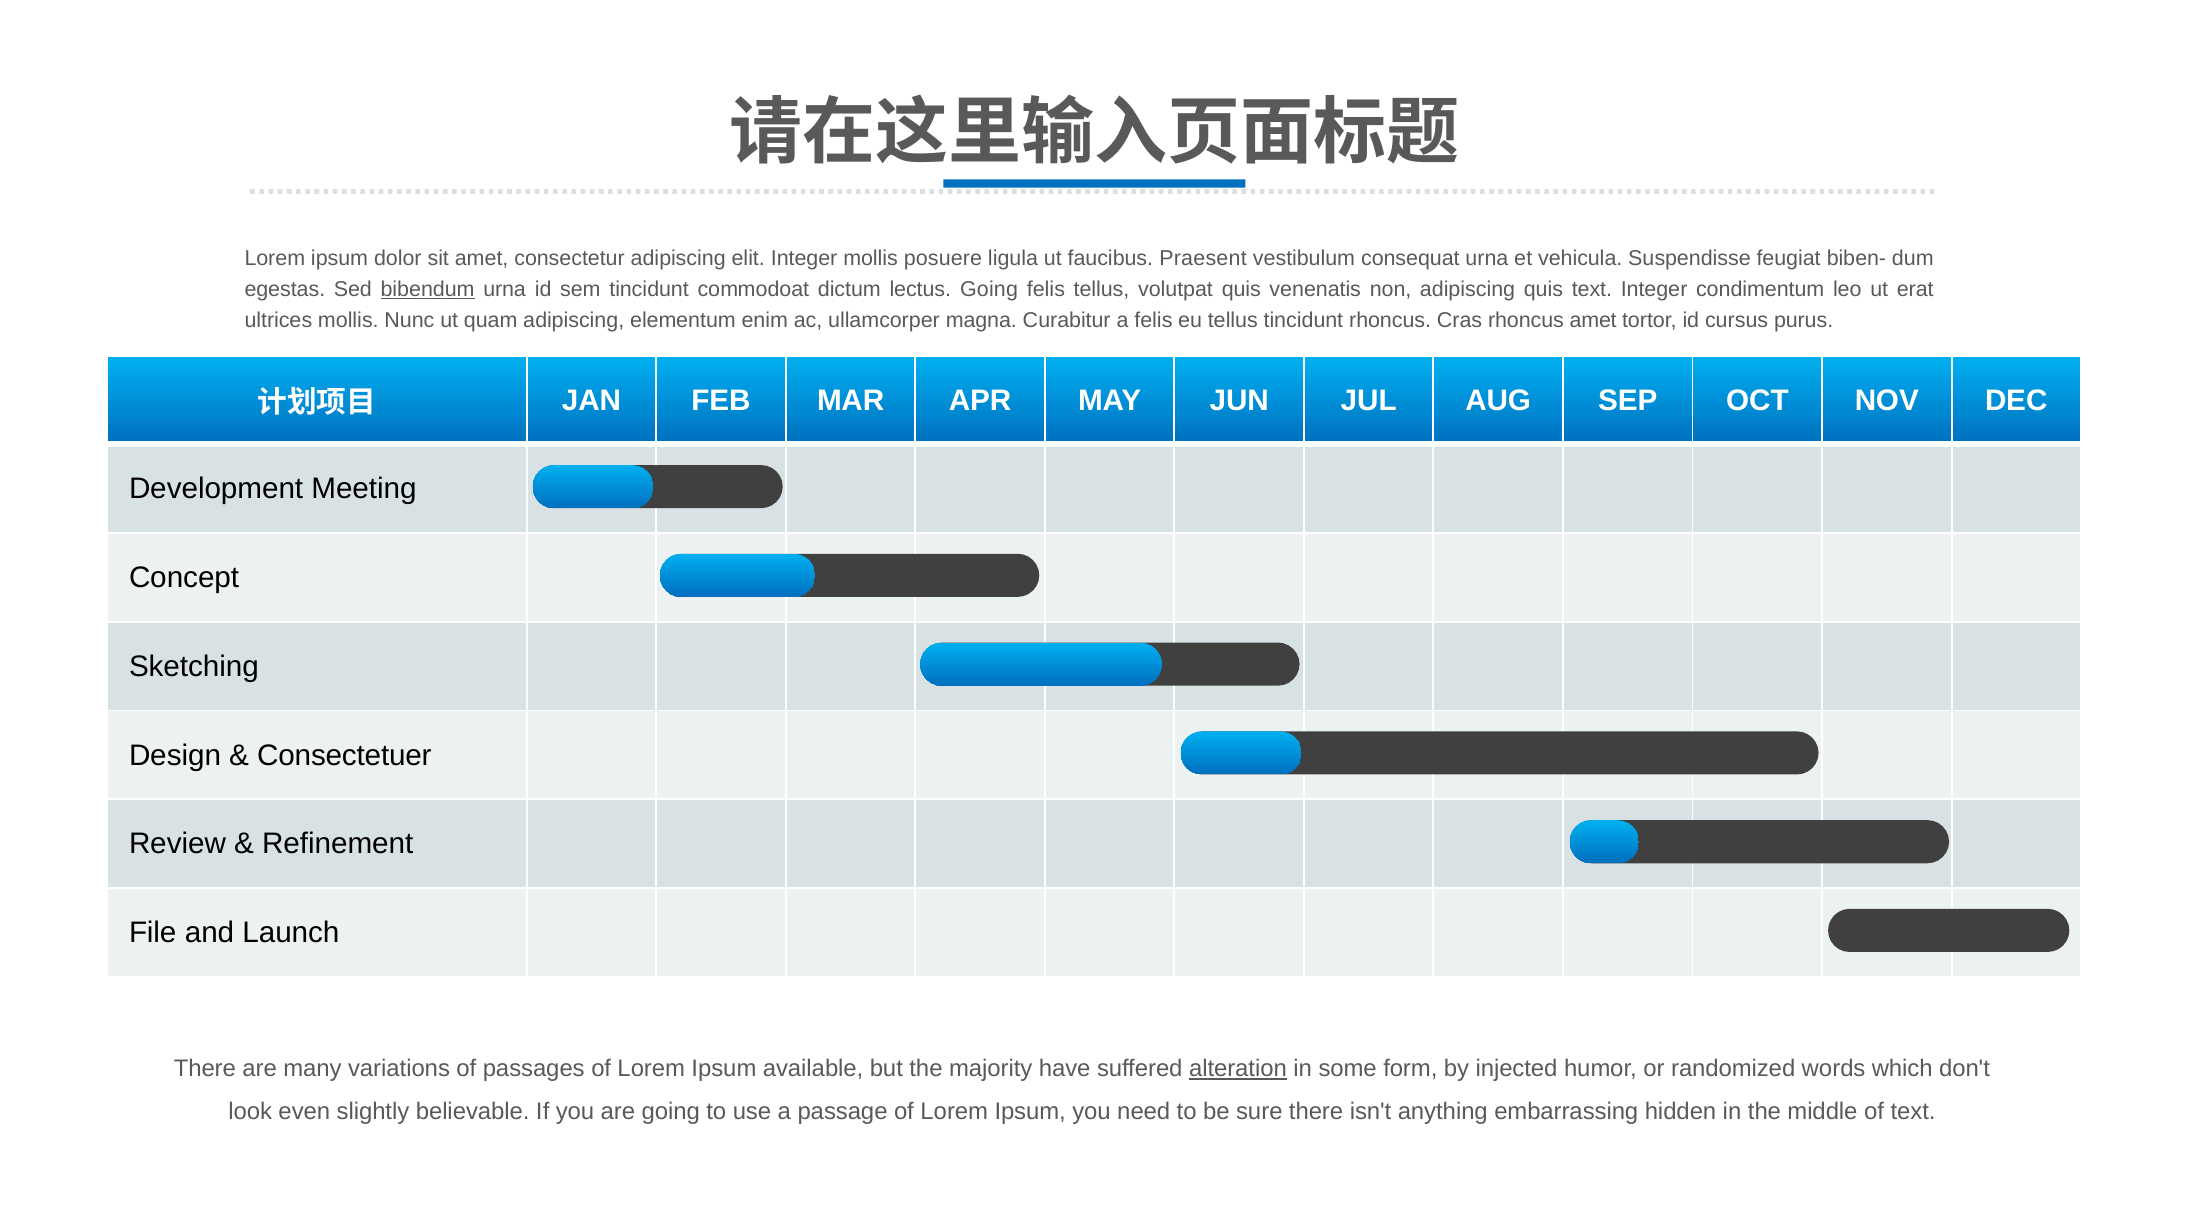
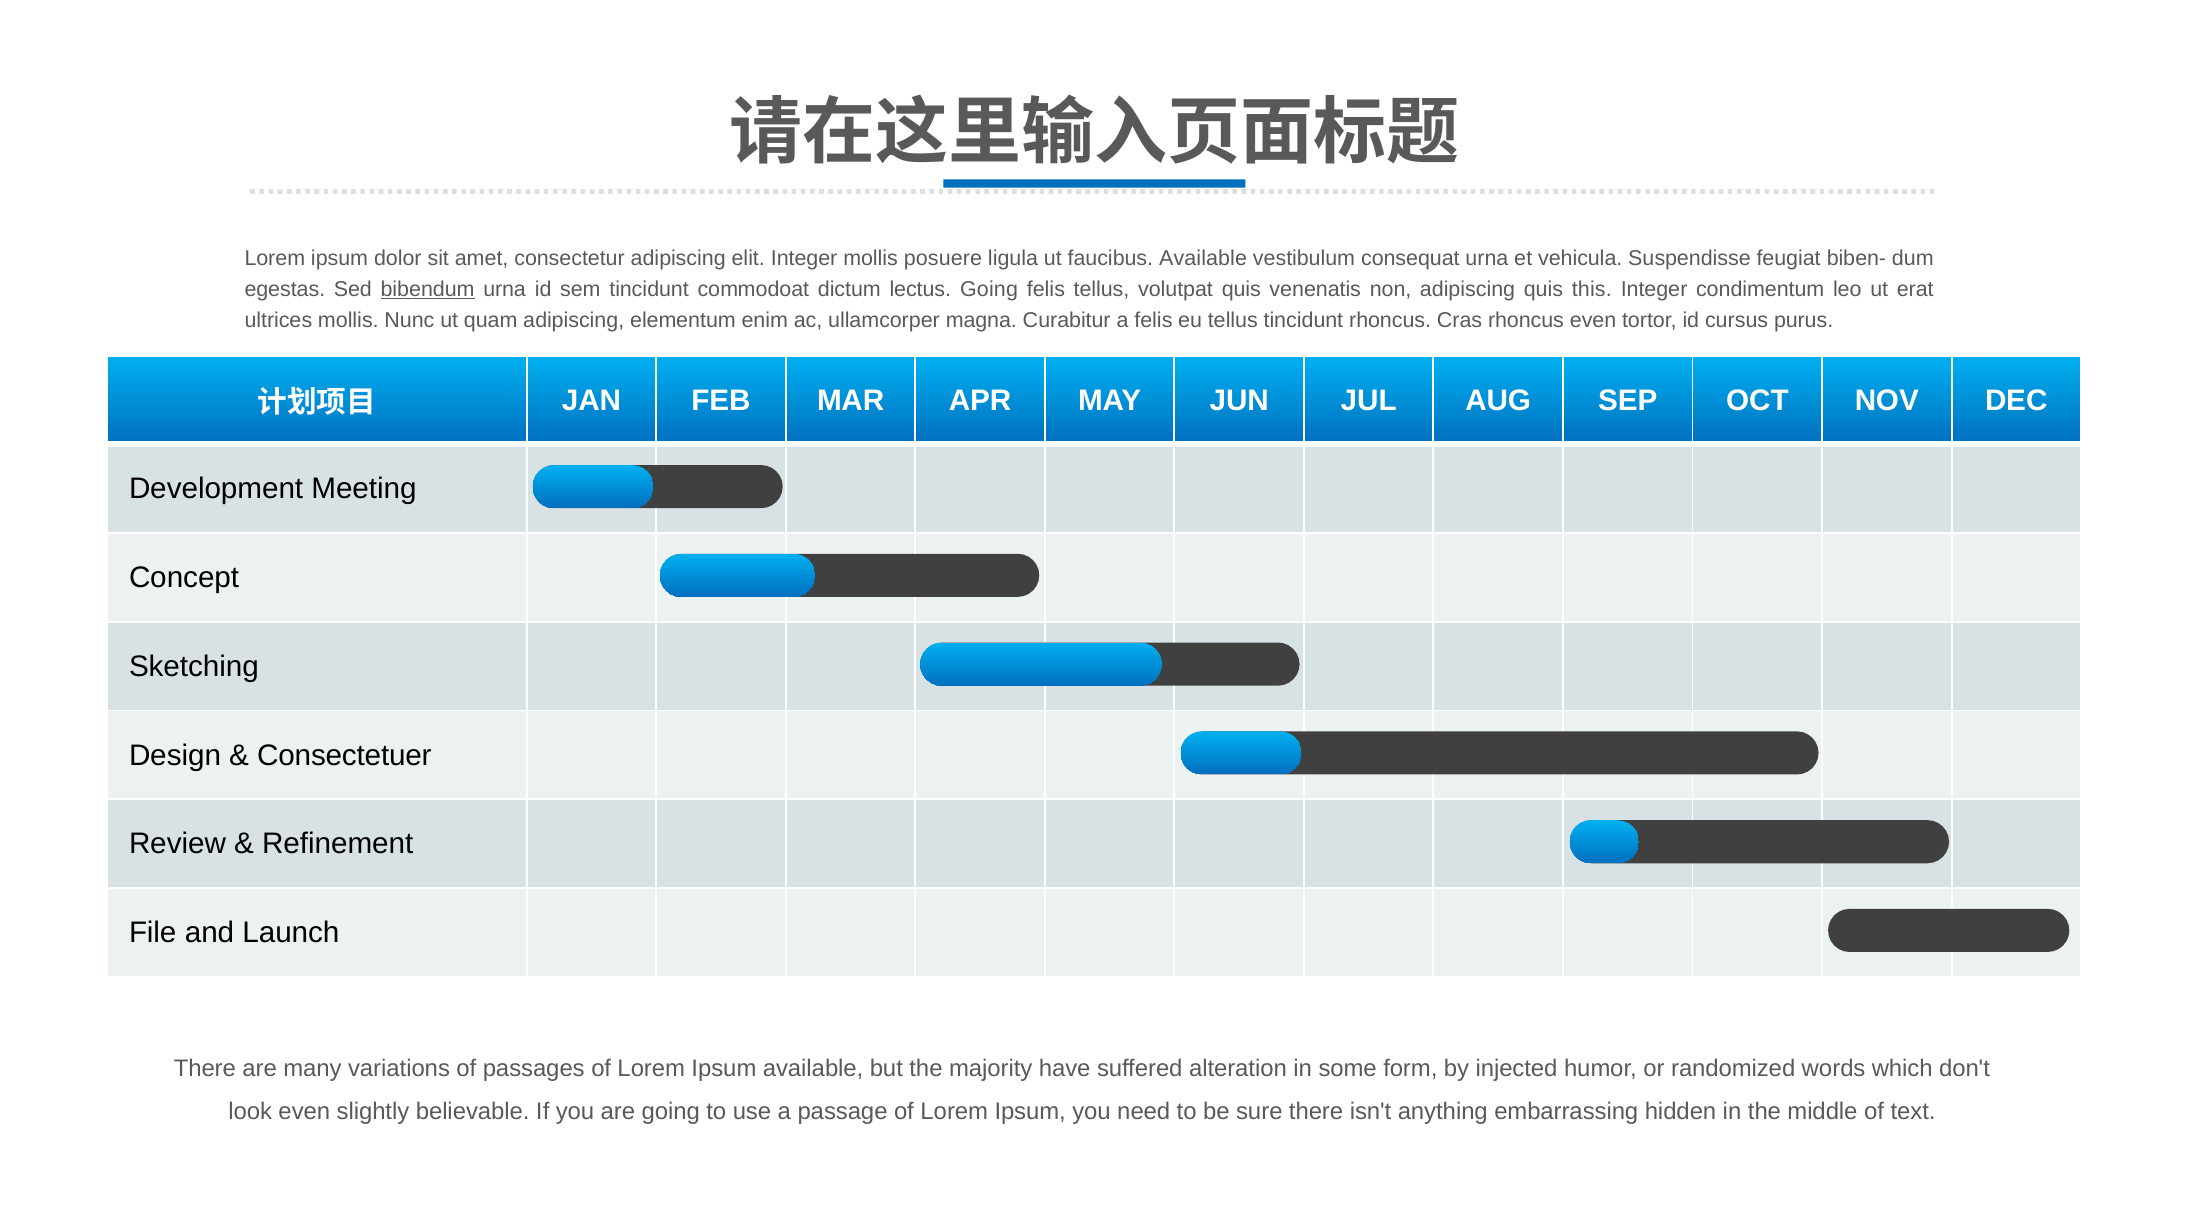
faucibus Praesent: Praesent -> Available (1203, 259)
quis text: text -> this (1592, 289)
rhoncus amet: amet -> even (1593, 320)
alteration underline: present -> none (1238, 1069)
